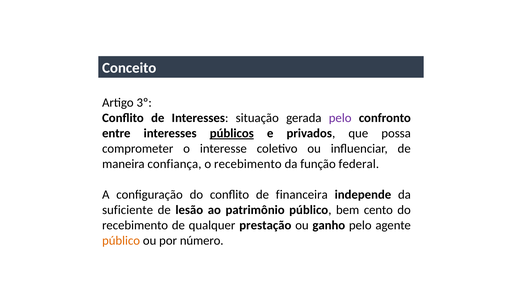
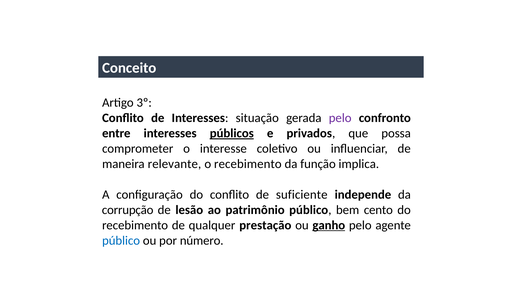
confiança: confiança -> relevante (174, 164)
federal: federal -> implica (359, 164)
financeira: financeira -> suficiente (302, 194)
suficiente: suficiente -> corrupção (128, 210)
ganho underline: none -> present (329, 225)
público colour: orange -> blue (121, 240)
